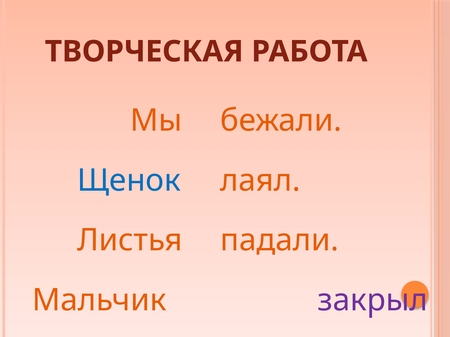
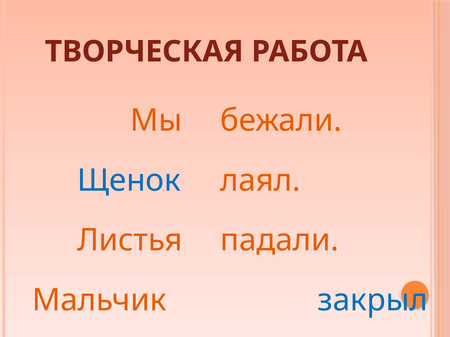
закрыл colour: purple -> blue (373, 301)
